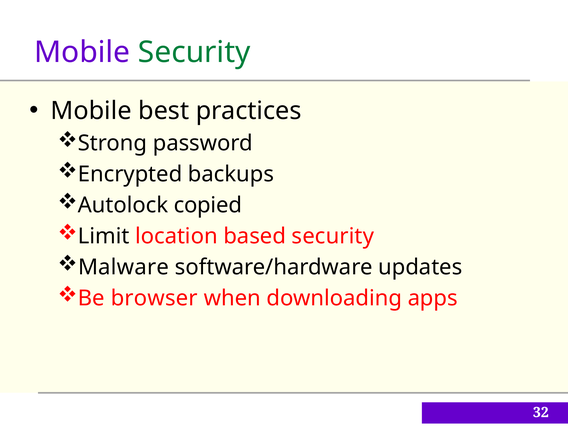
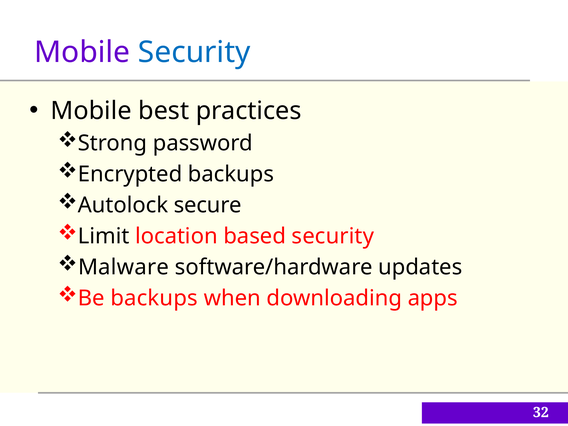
Security colour: green -> blue (194, 52)
copied: copied -> secure (208, 205)
Be browser: browser -> backups (154, 298)
